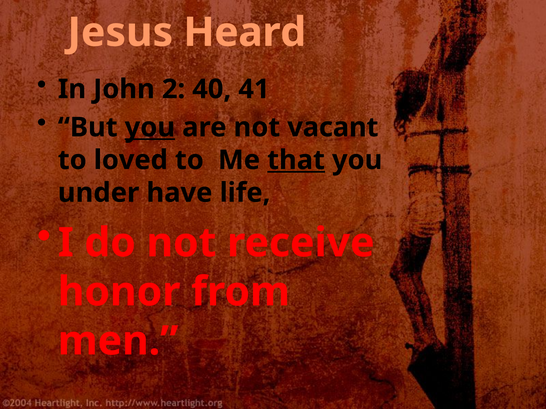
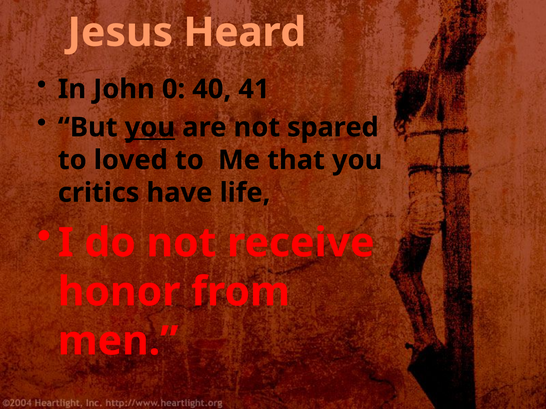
2: 2 -> 0 (174, 89)
vacant: vacant -> spared (333, 127)
that underline: present -> none (296, 160)
under: under -> critics (99, 193)
